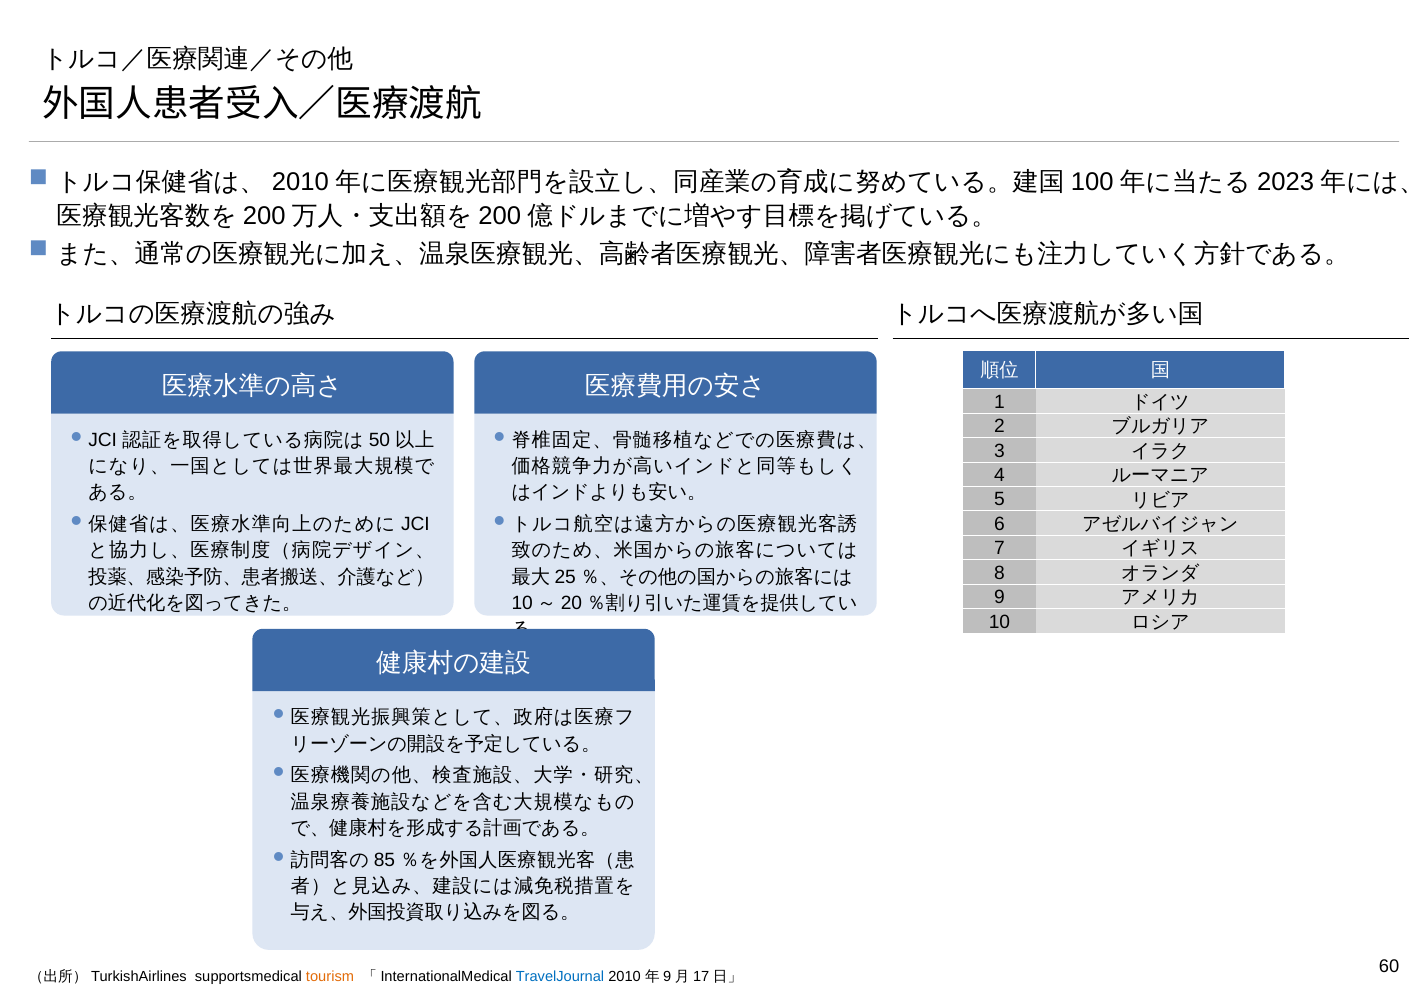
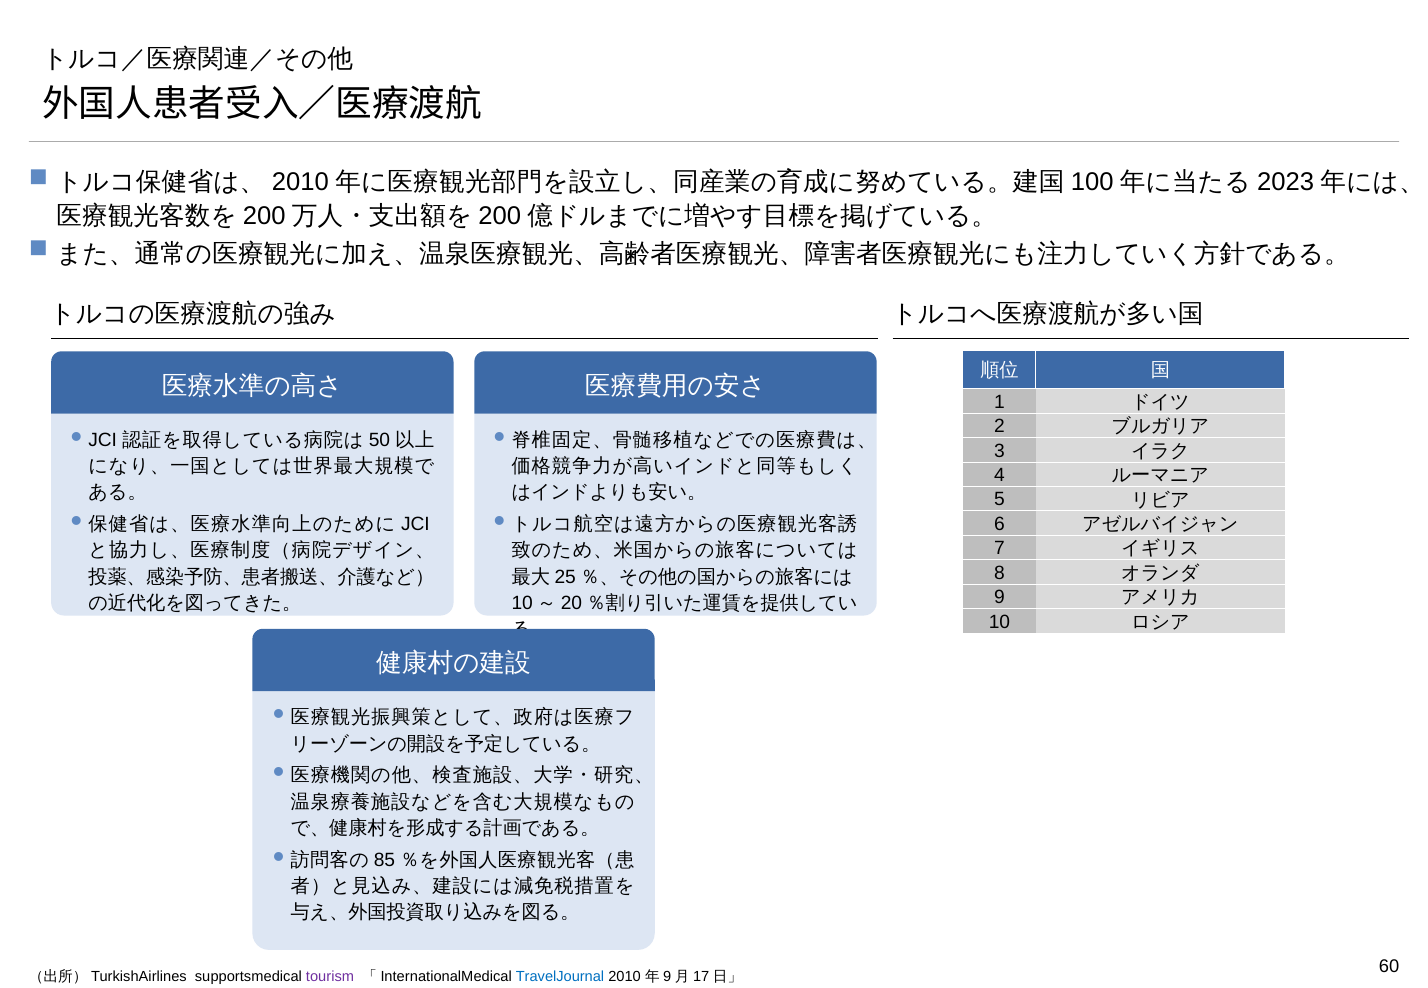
tourism colour: orange -> purple (330, 978)
